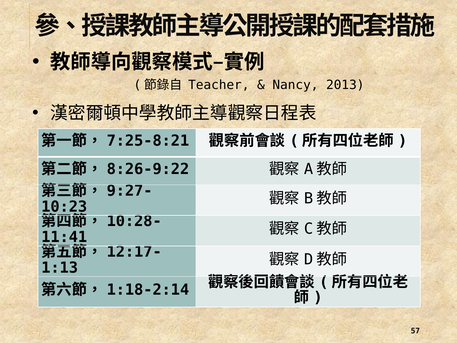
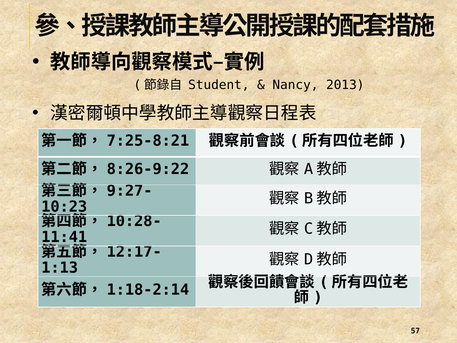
Teacher: Teacher -> Student (219, 85)
